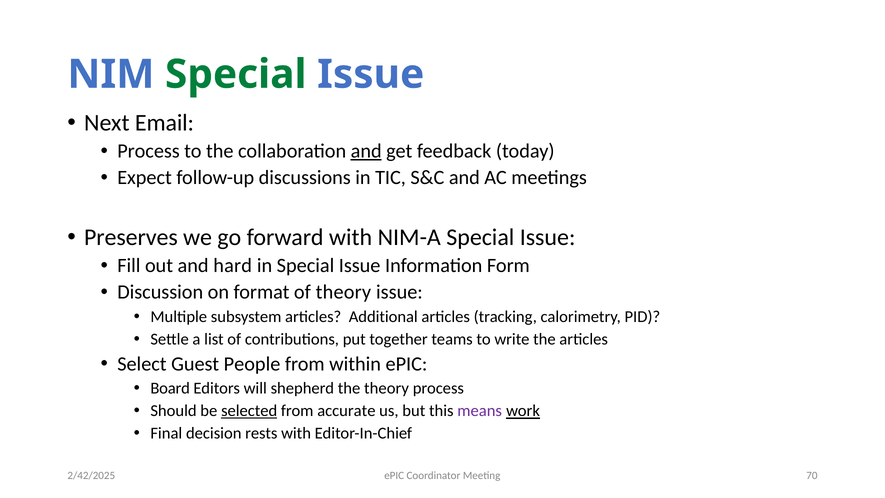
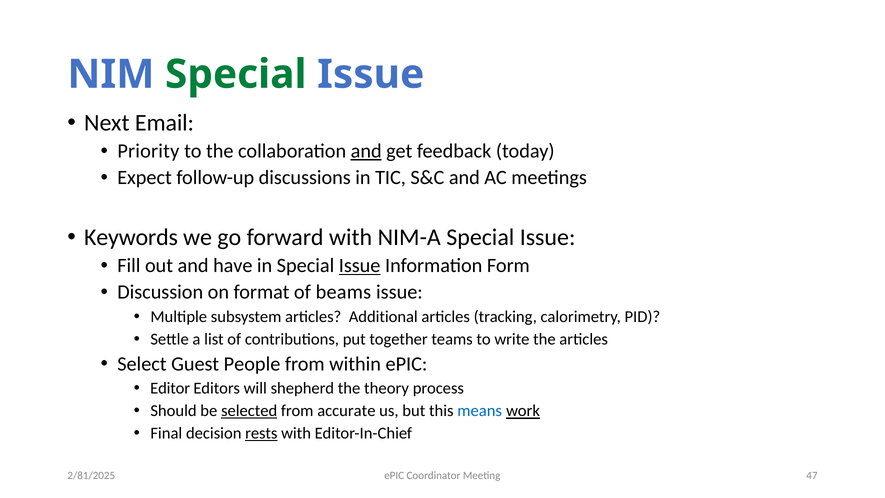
Process: Process -> Priority (148, 151)
Preserves: Preserves -> Keywords (131, 237)
hard: hard -> have (233, 266)
Issue underline: none -> present (360, 266)
of theory: theory -> beams (343, 292)
Board: Board -> Editor (170, 388)
means colour: purple -> blue (480, 411)
rests underline: none -> present (261, 433)
70: 70 -> 47 (812, 475)
2/42/2025: 2/42/2025 -> 2/81/2025 (91, 475)
